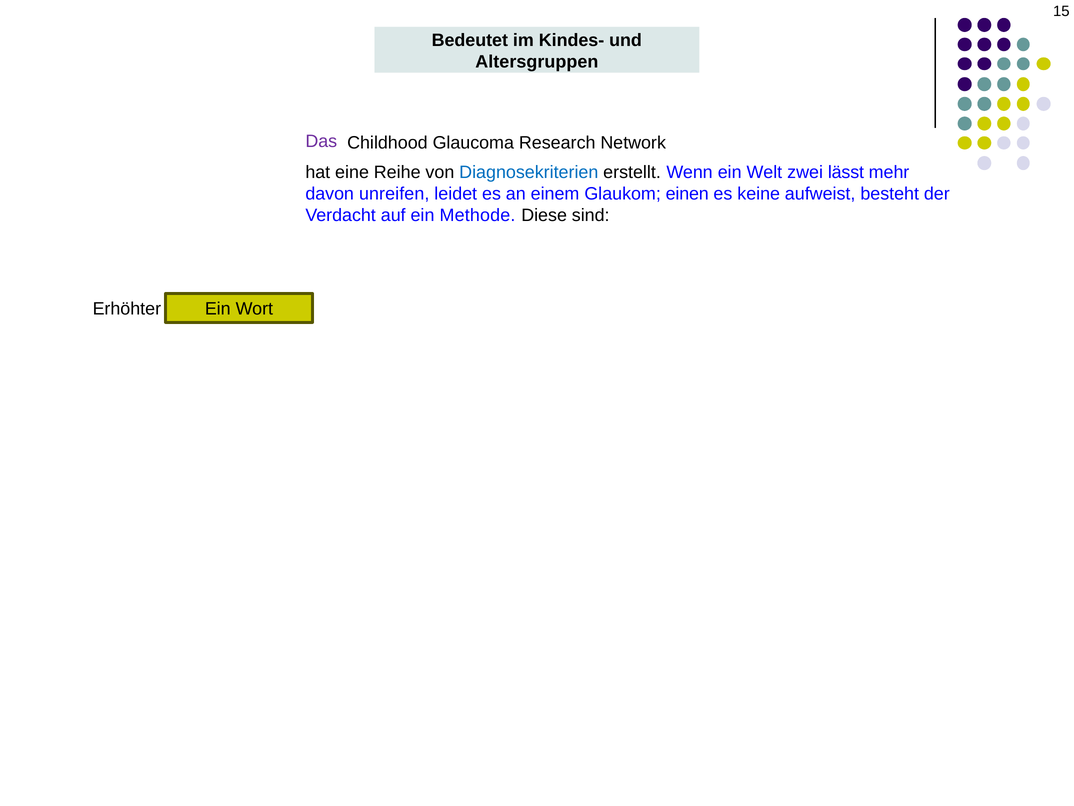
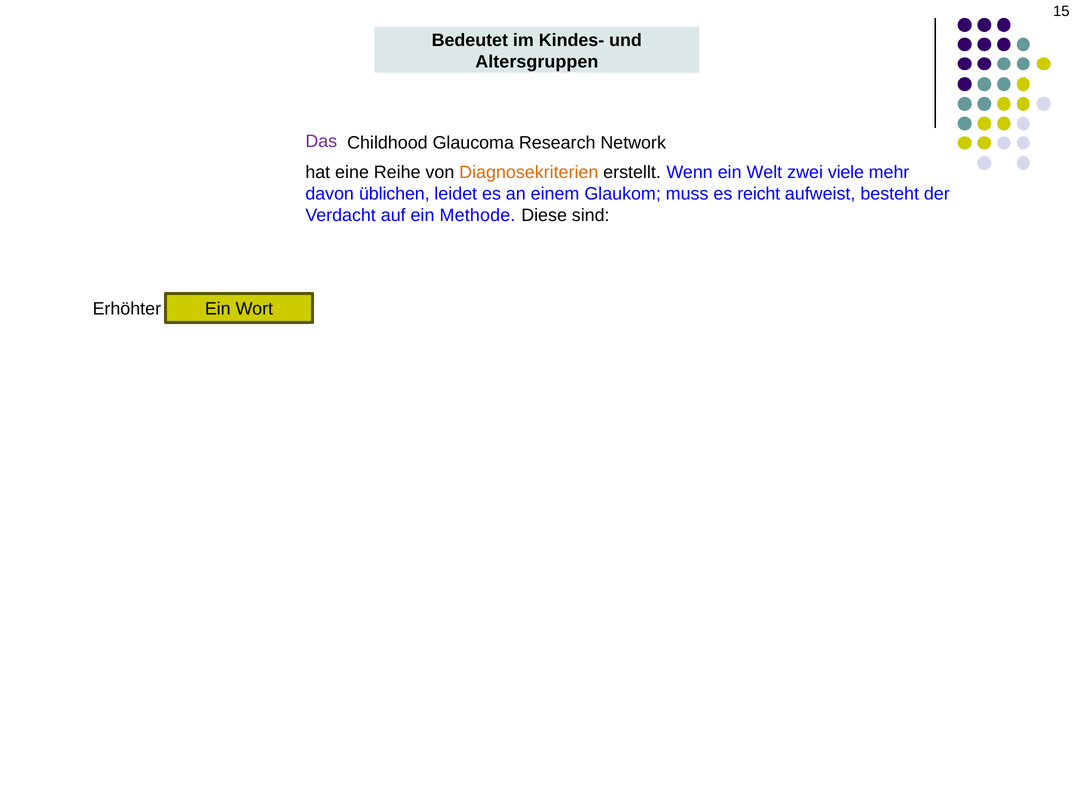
Diagnosekriterien colour: blue -> orange (529, 172)
lässt: lässt -> viele (846, 172)
unreifen: unreifen -> üblichen (394, 194)
einen: einen -> muss (687, 194)
keine: keine -> reicht (759, 194)
